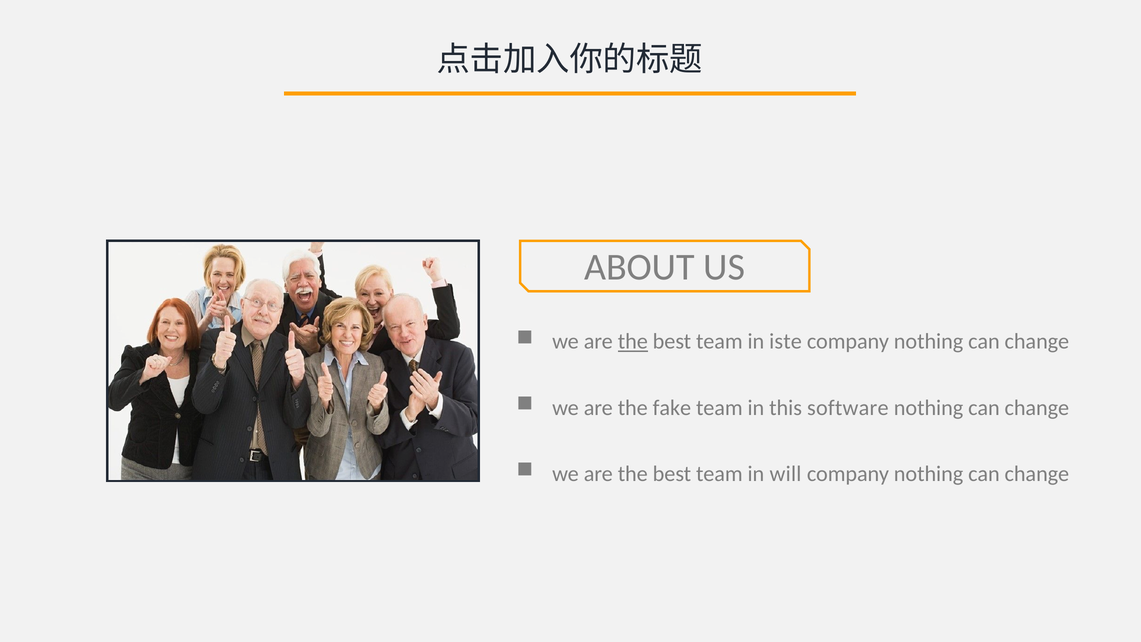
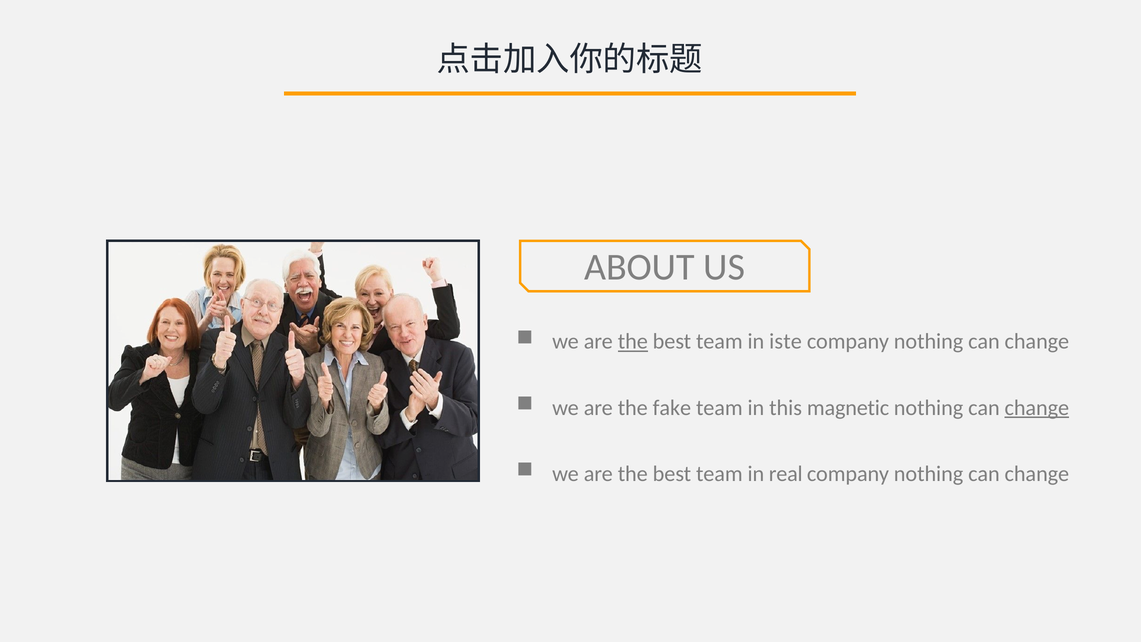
software: software -> magnetic (848, 408)
change underline: none -> present (1037, 408)
will: will -> real (786, 474)
